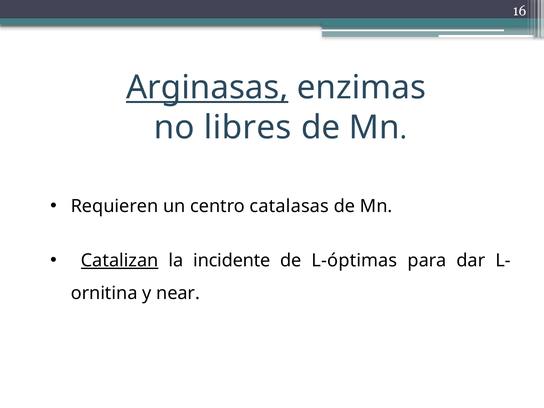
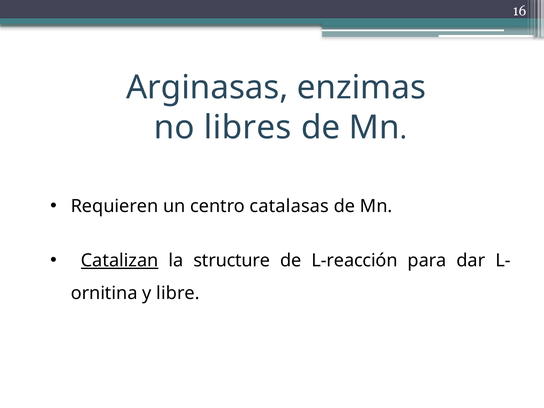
Arginasas underline: present -> none (207, 88)
incidente: incidente -> structure (232, 261)
L-óptimas: L-óptimas -> L-reacción (355, 261)
near: near -> libre (178, 293)
